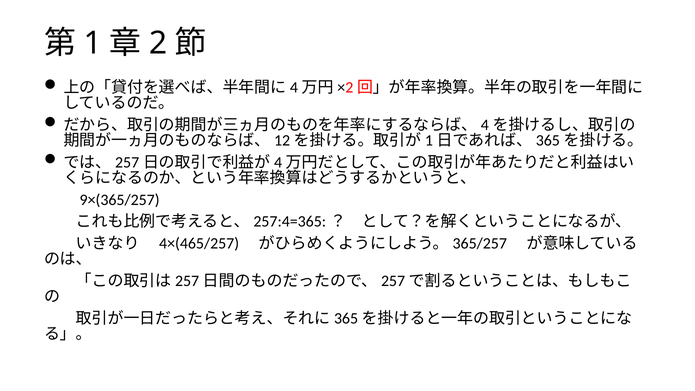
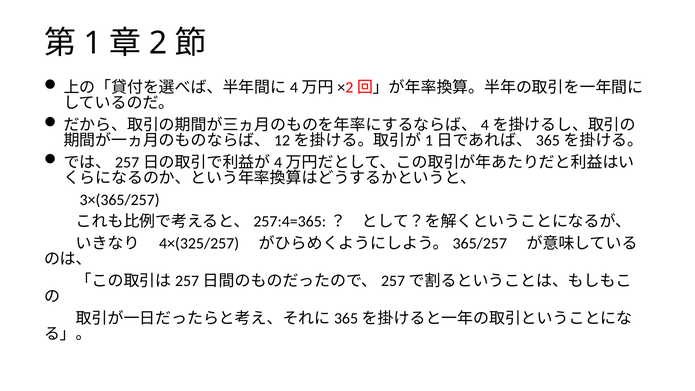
9×(365/257: 9×(365/257 -> 3×(365/257 (120, 200)
4×(465/257: 4×(465/257 -> 4×(325/257 (199, 244)
